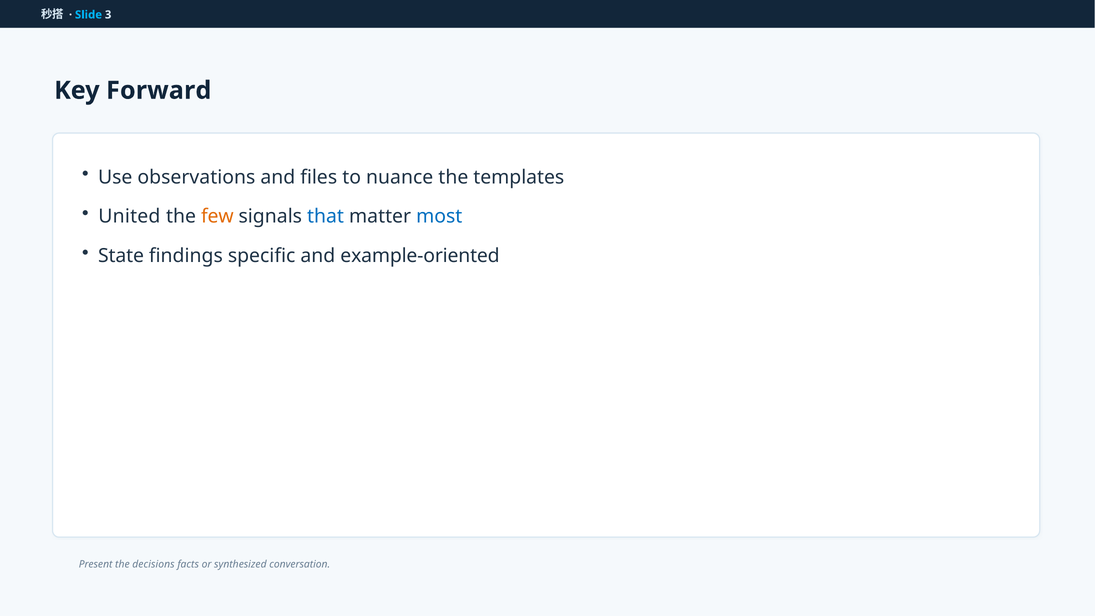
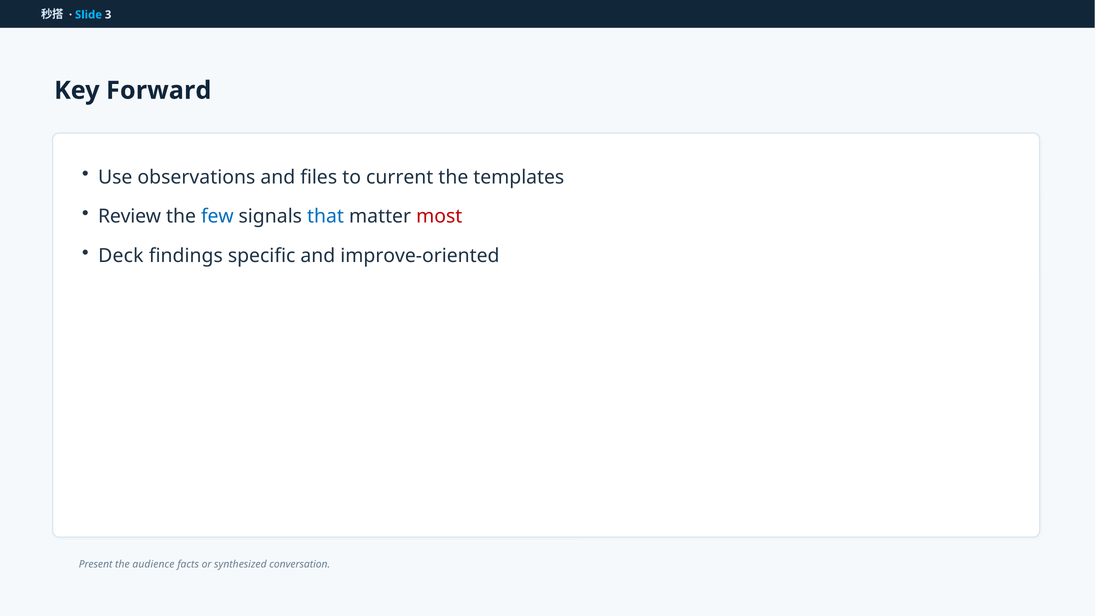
nuance: nuance -> current (400, 177)
United: United -> Review (130, 216)
few colour: orange -> blue (217, 216)
most colour: blue -> red (439, 216)
State: State -> Deck (121, 256)
example-oriented: example-oriented -> improve-oriented (420, 256)
decisions: decisions -> audience (153, 564)
